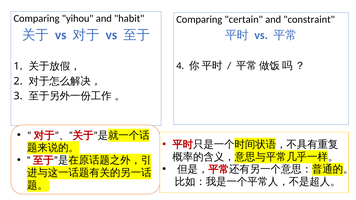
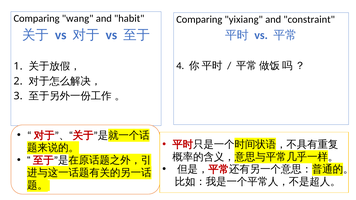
yihou: yihou -> wang (78, 18)
certain: certain -> yixiang (244, 19)
